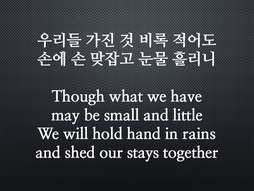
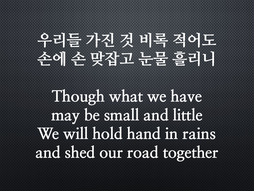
stays: stays -> road (143, 152)
